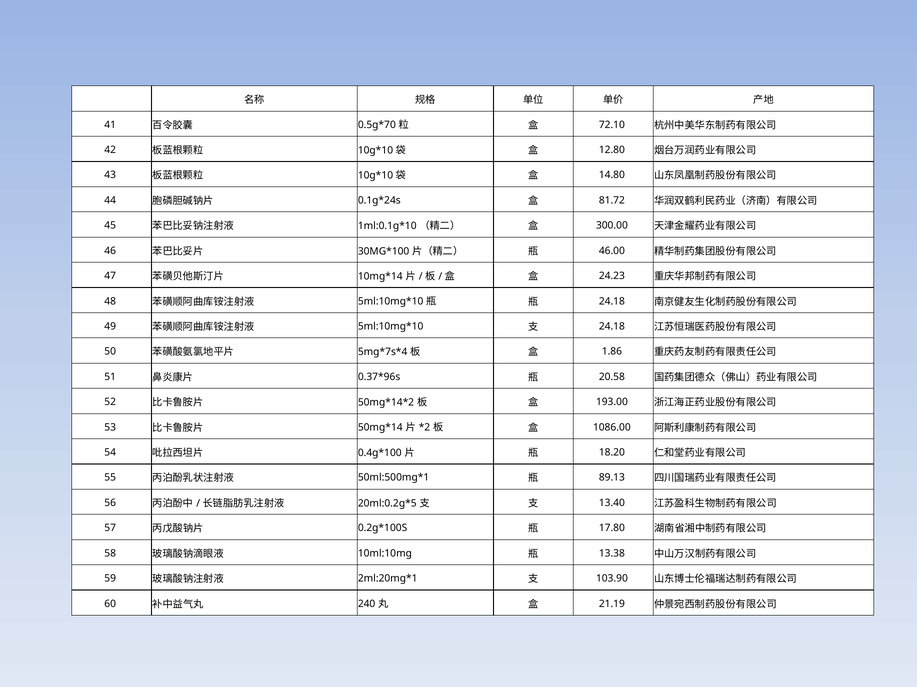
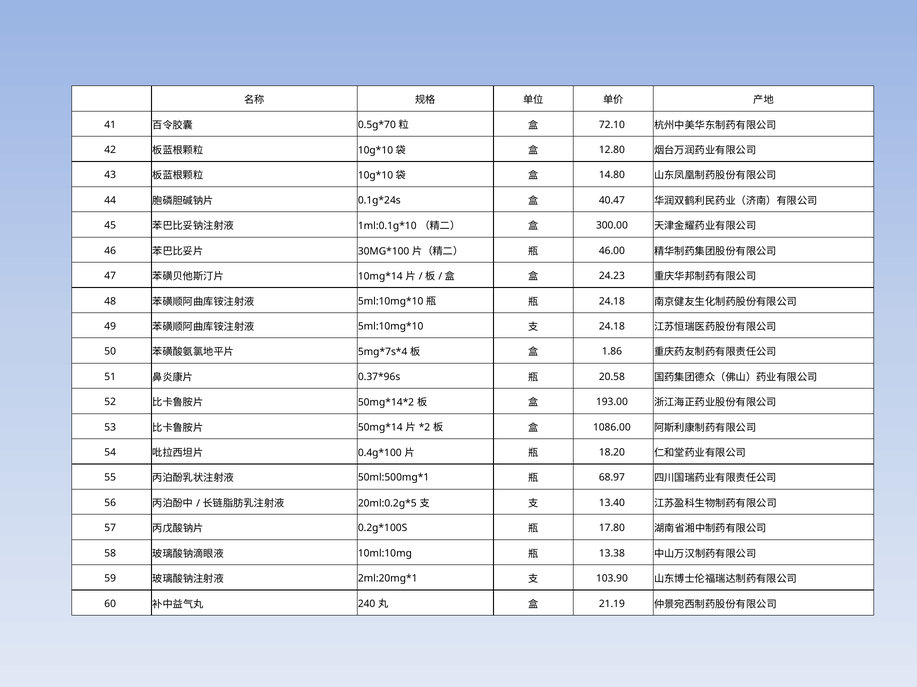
81.72: 81.72 -> 40.47 (612, 201)
89.13: 89.13 -> 68.97 (612, 478)
